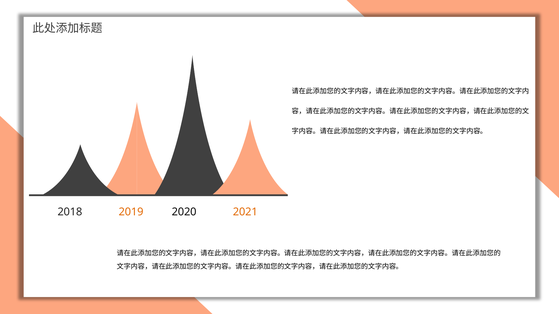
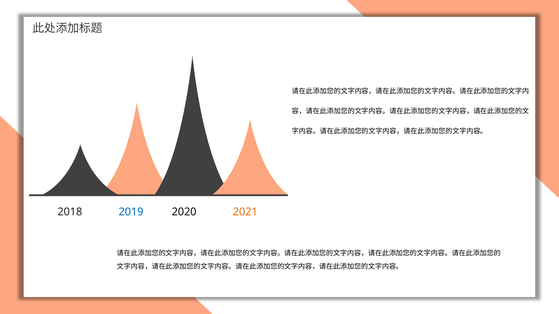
2019 colour: orange -> blue (131, 212)
